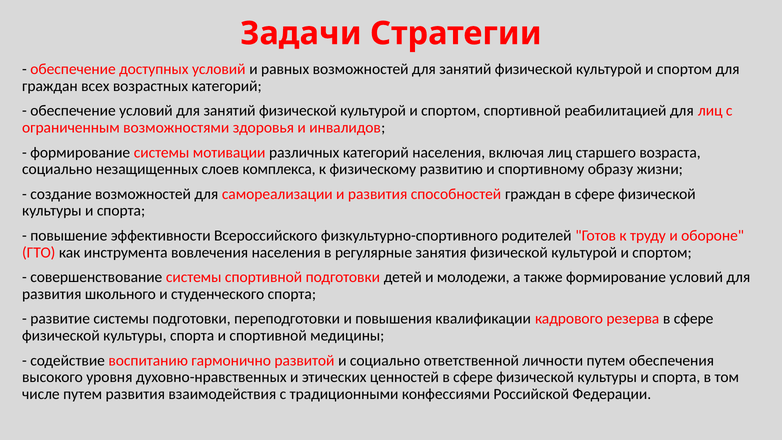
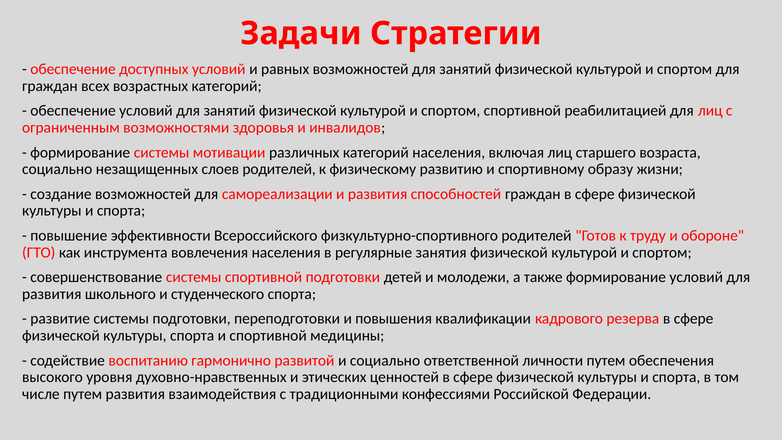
слоев комплекса: комплекса -> родителей (279, 169)
